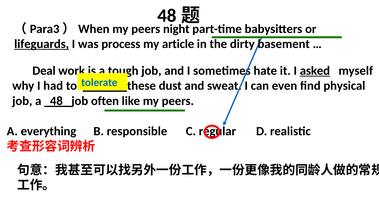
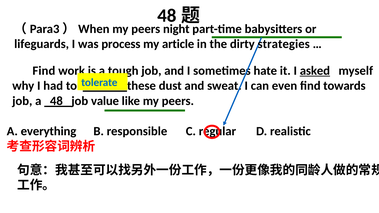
lifeguards underline: present -> none (42, 44)
basement: basement -> strategies (284, 44)
Deal: Deal -> Find (44, 71)
physical: physical -> towards (344, 86)
often: often -> value (105, 101)
